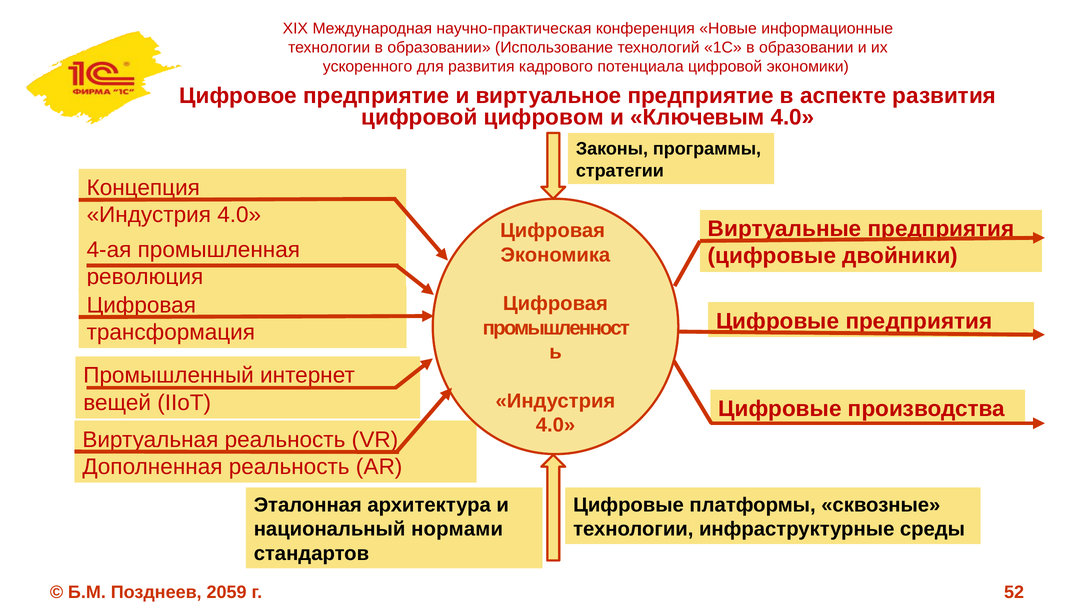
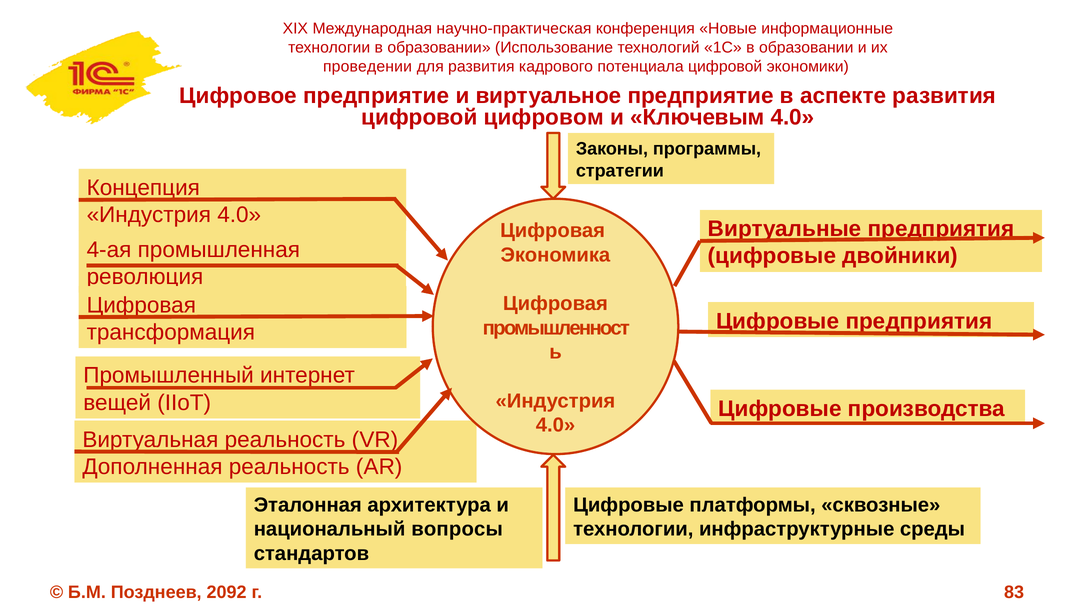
ускоренного: ускоренного -> проведении (367, 67)
нормами: нормами -> вопросы (457, 529)
2059: 2059 -> 2092 (227, 593)
52: 52 -> 83 (1014, 593)
